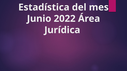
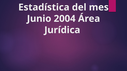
2022: 2022 -> 2004 (65, 19)
